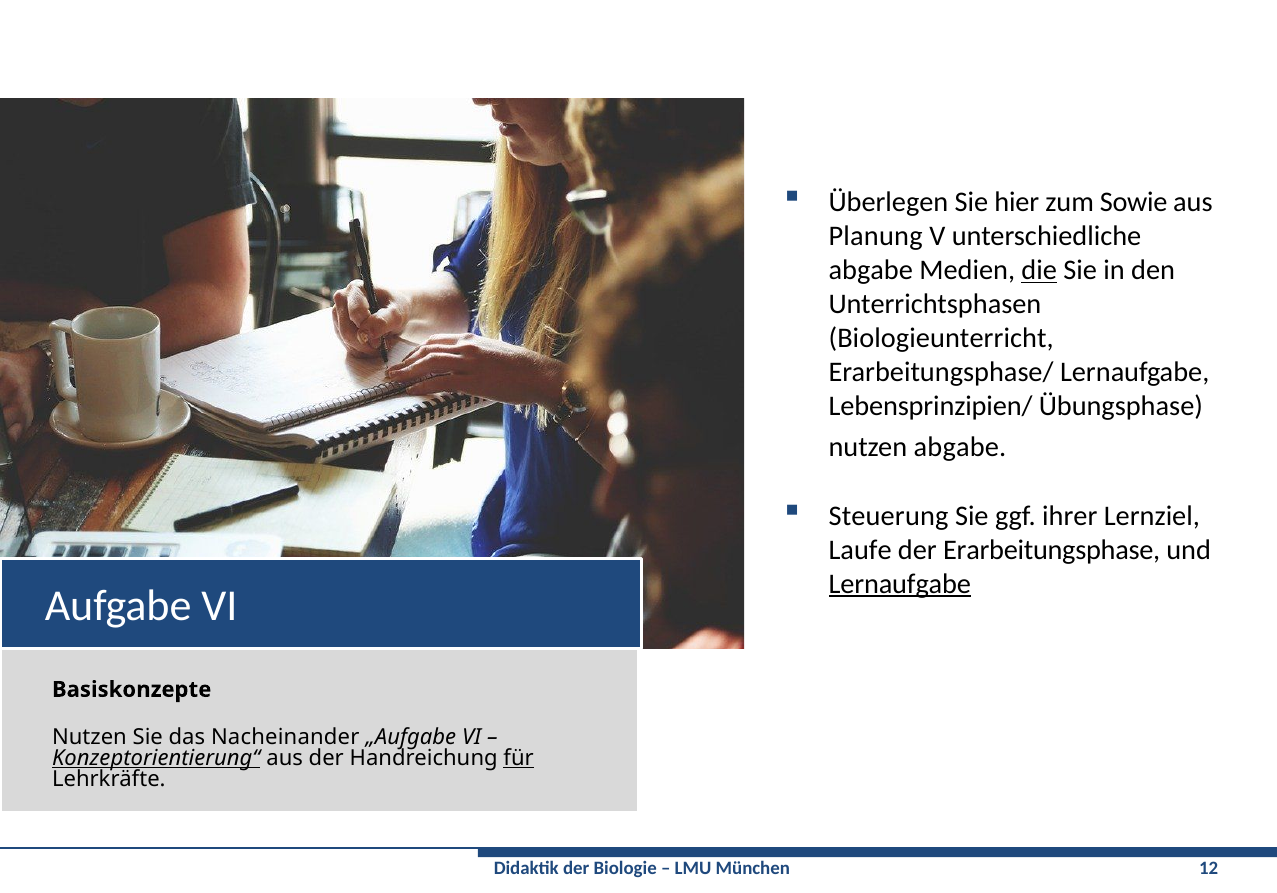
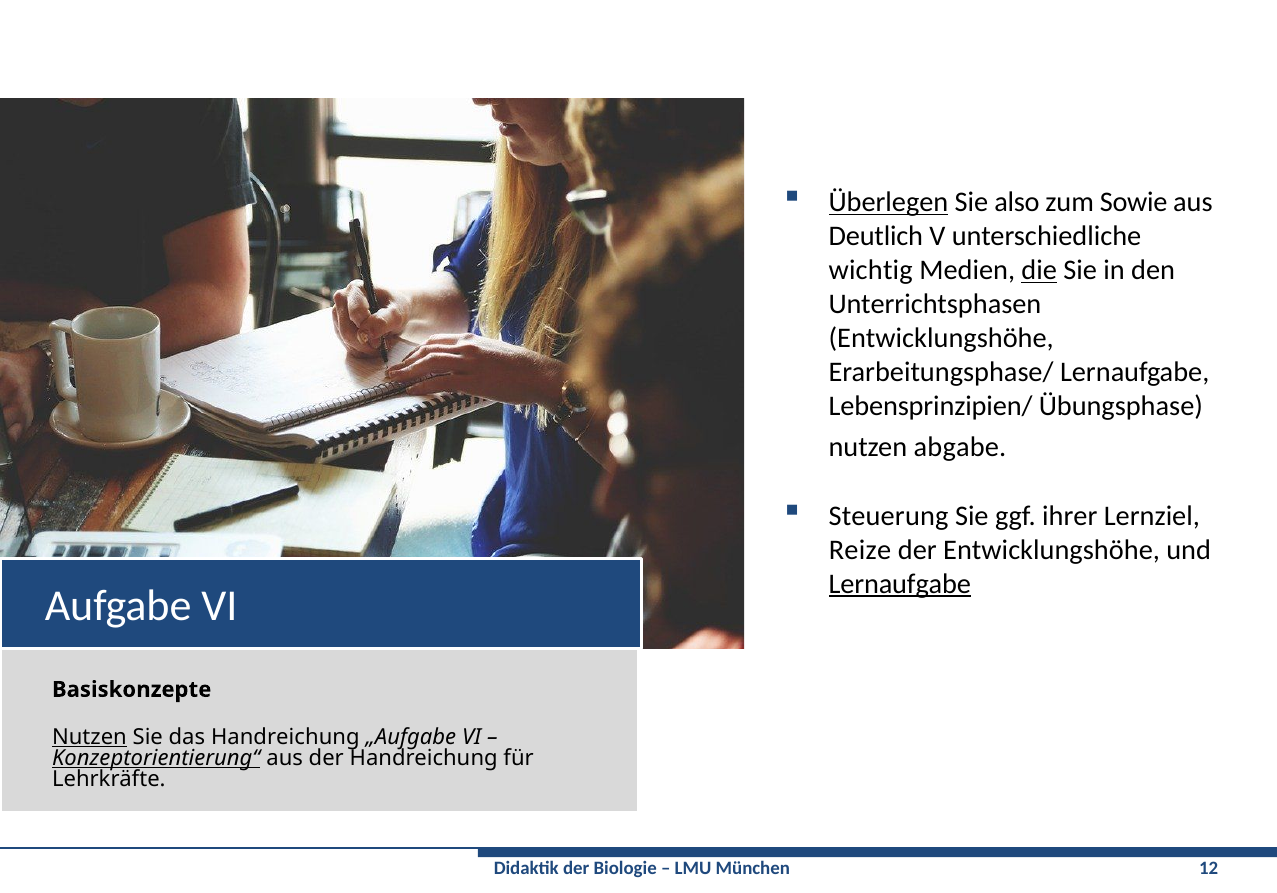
Überlegen underline: none -> present (888, 202)
hier: hier -> also (1017, 202)
Planung: Planung -> Deutlich (876, 236)
abgabe: abgabe -> wichtig (871, 270)
Biologieunterricht: Biologieunterricht -> Entwicklungshöhe (941, 338)
Laufe: Laufe -> Reize (860, 550)
der Erarbeitungsphase: Erarbeitungsphase -> Entwicklungshöhe (1052, 550)
Nutzen underline: none -> present (89, 737)
das Nacheinander: Nacheinander -> Handreichung (285, 737)
für underline: present -> none (519, 758)
